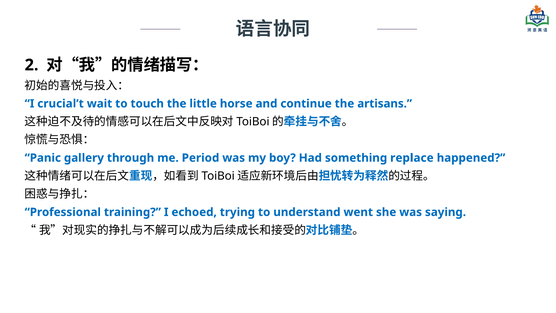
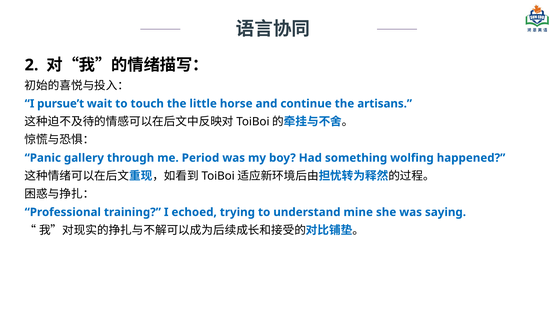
crucial’t: crucial’t -> pursue’t (61, 104)
replace: replace -> wolfing (412, 158)
went: went -> mine (358, 212)
